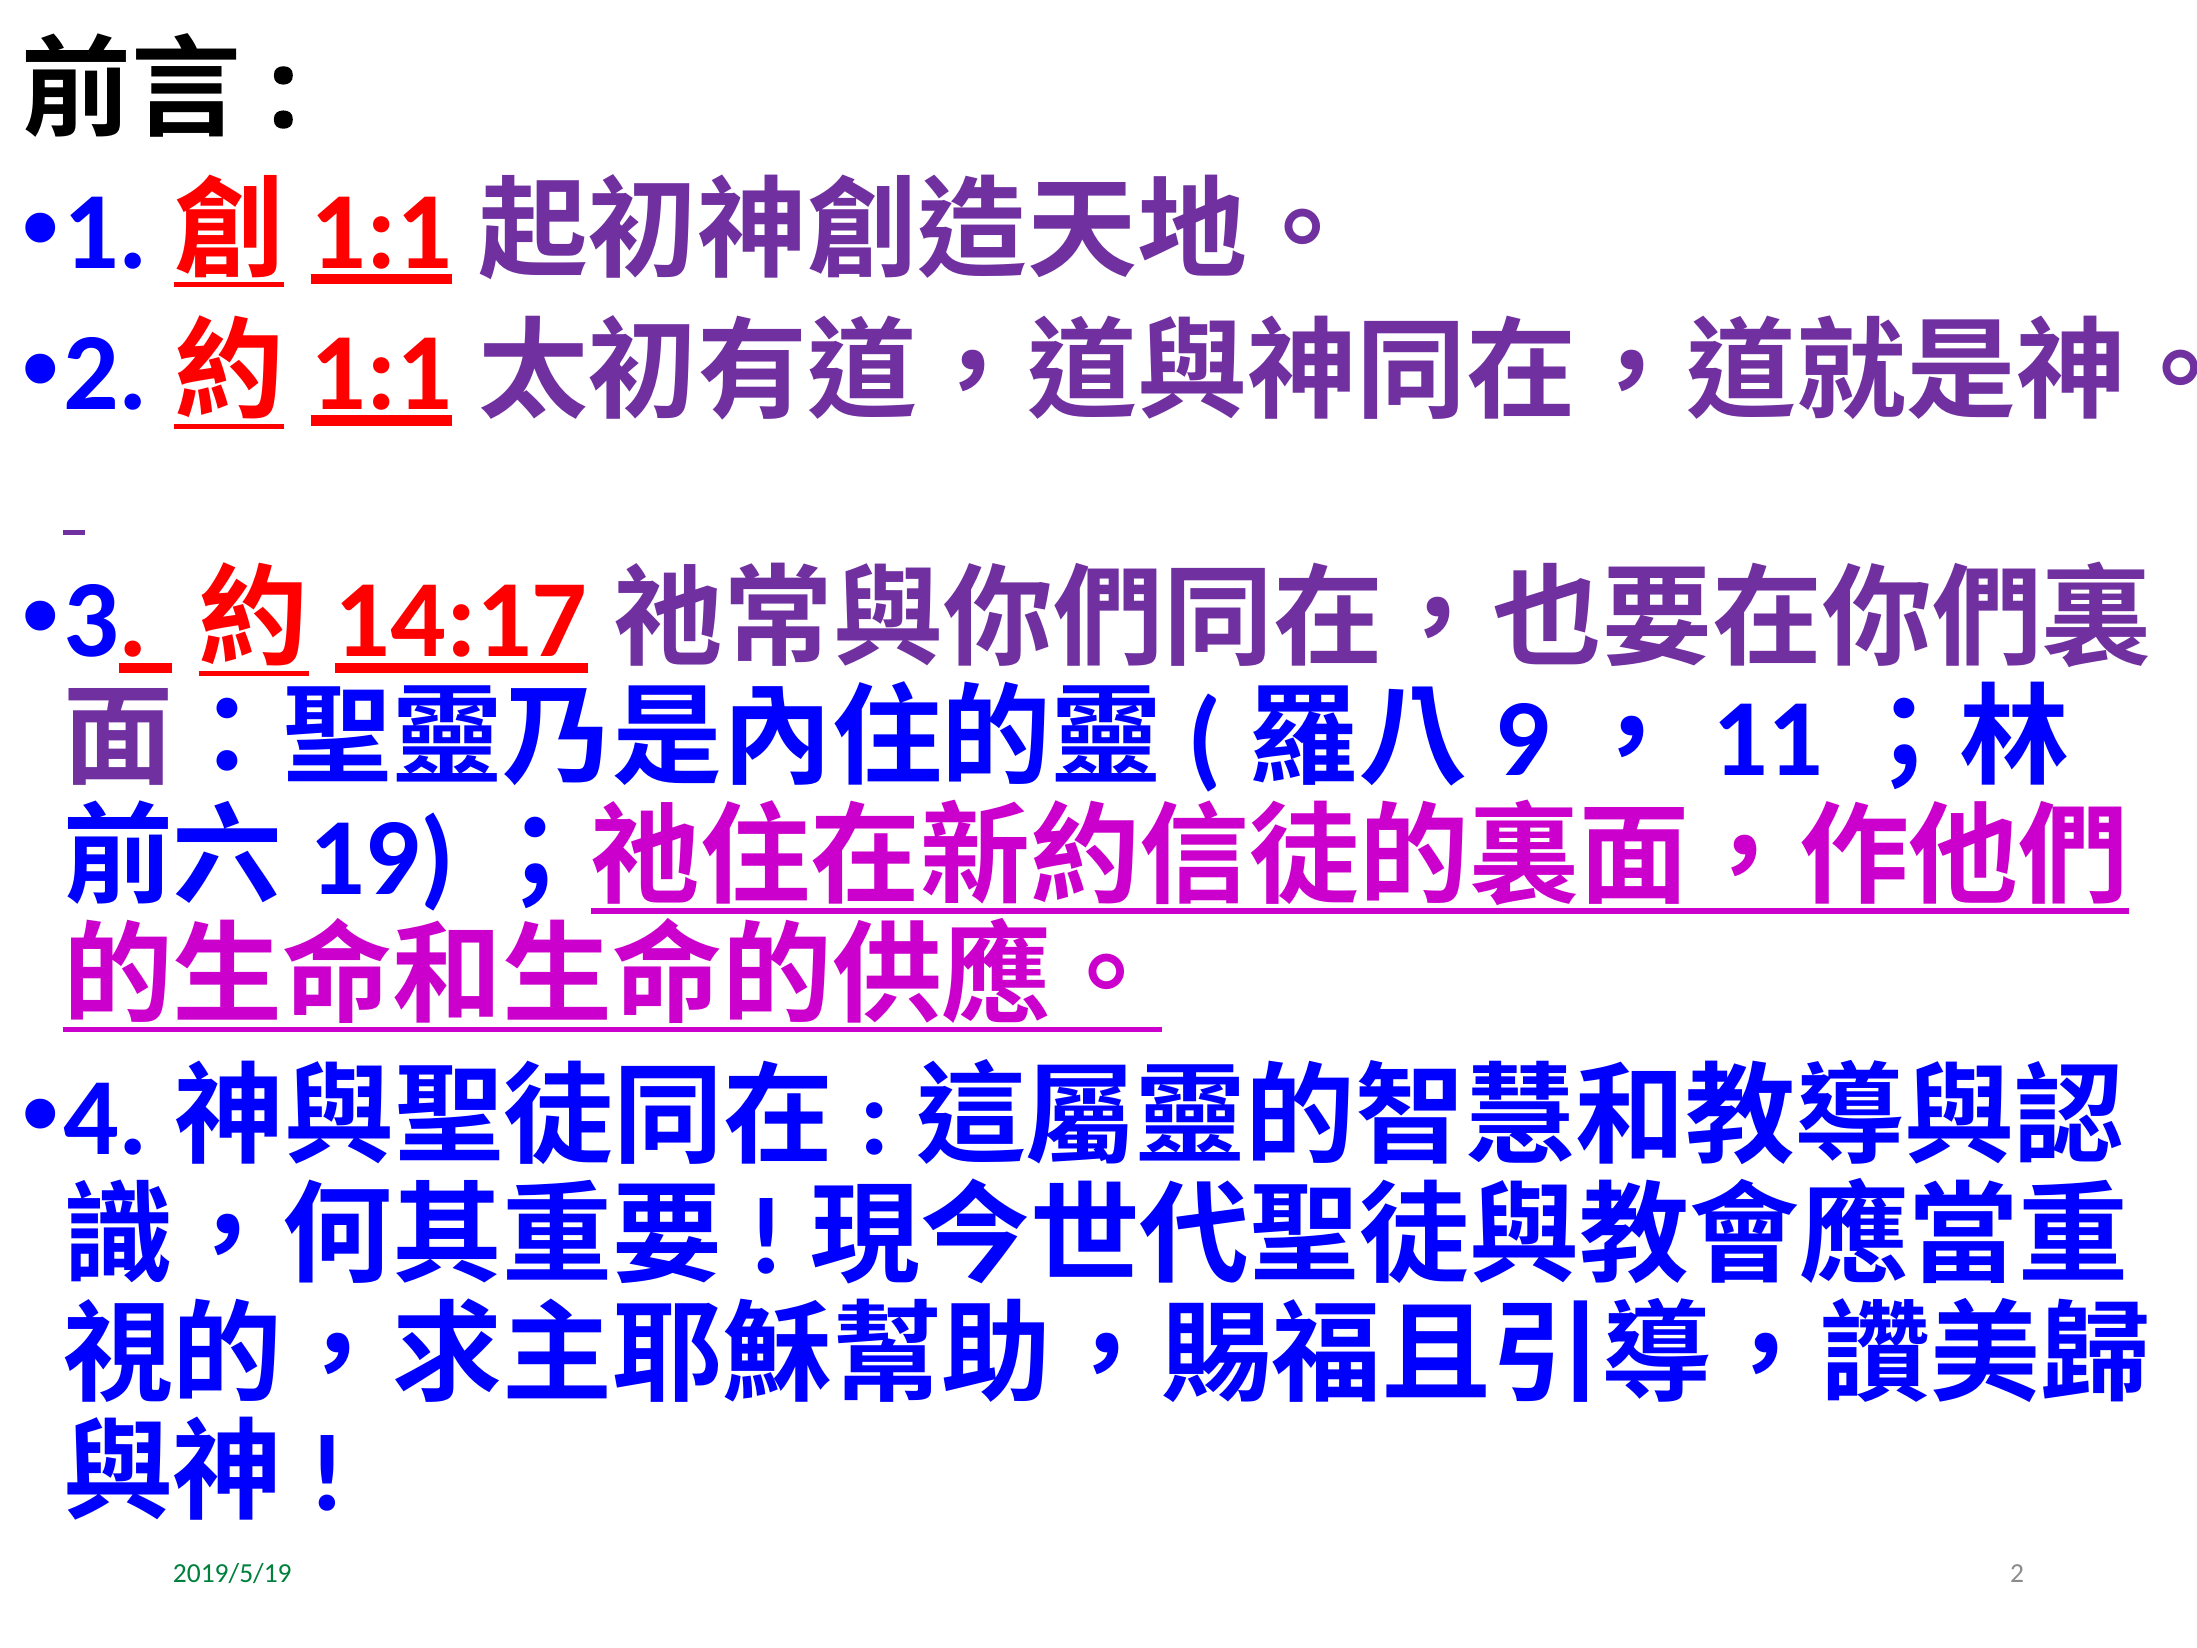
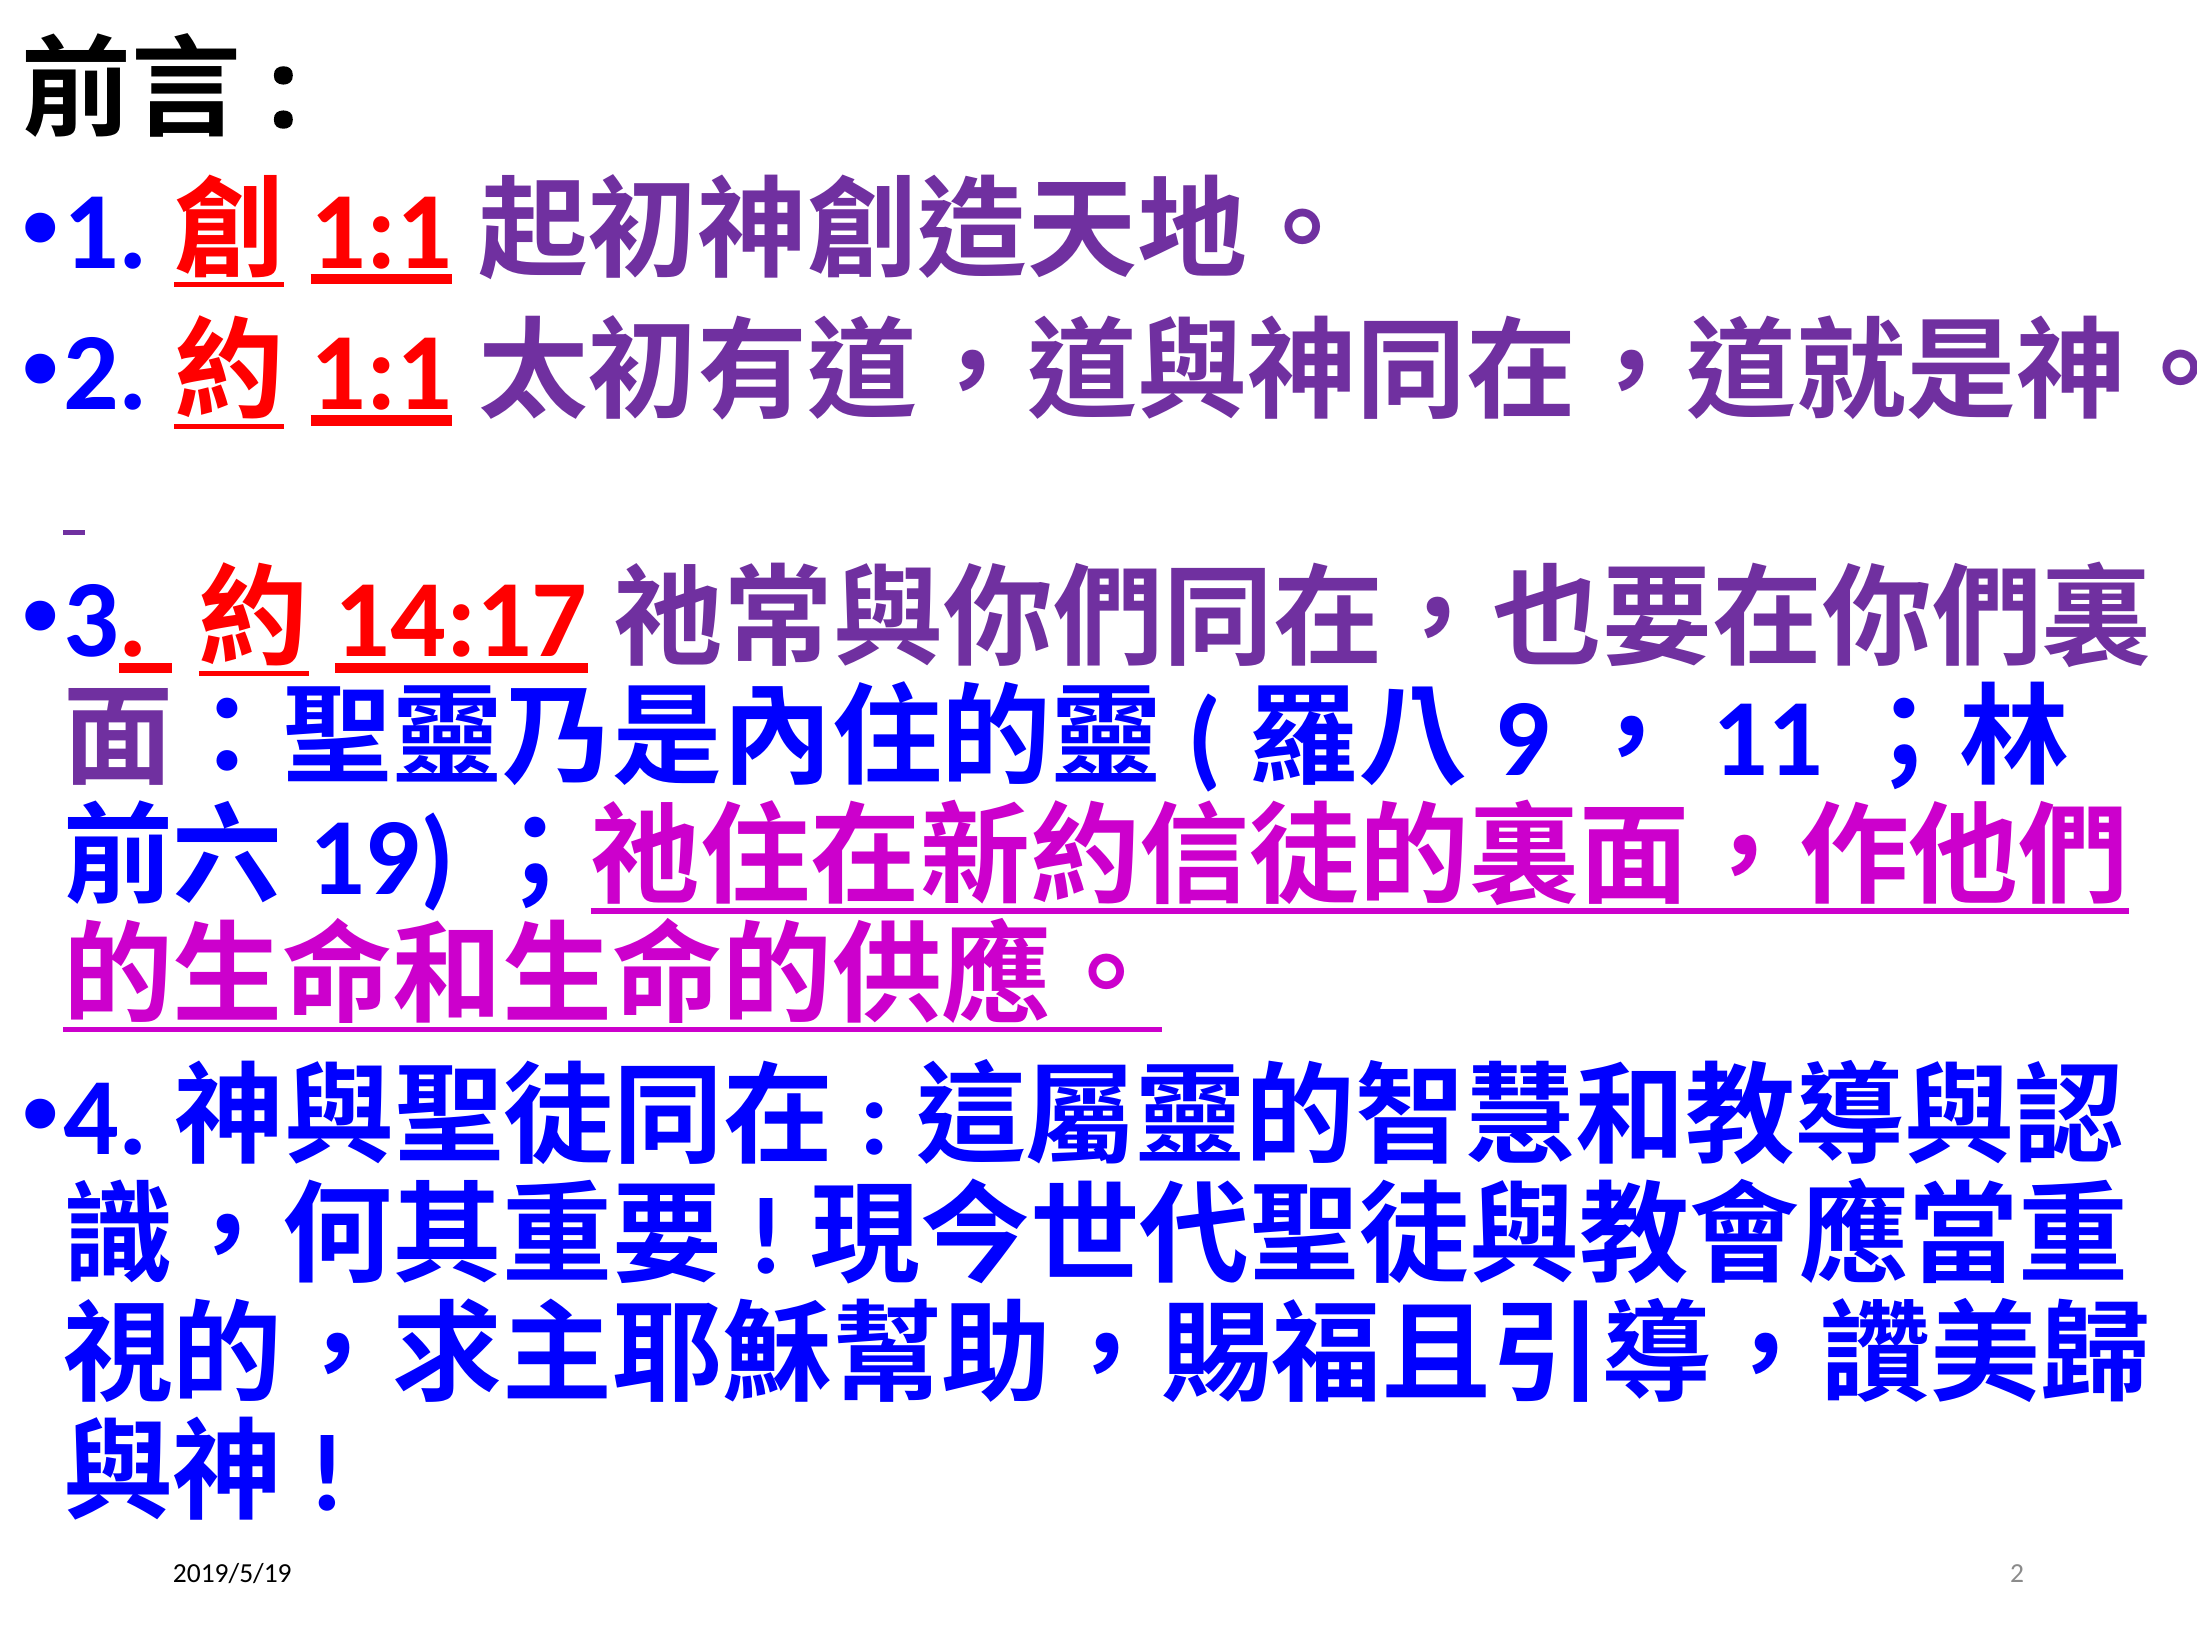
2019/5/19 colour: green -> black (232, 1573)
